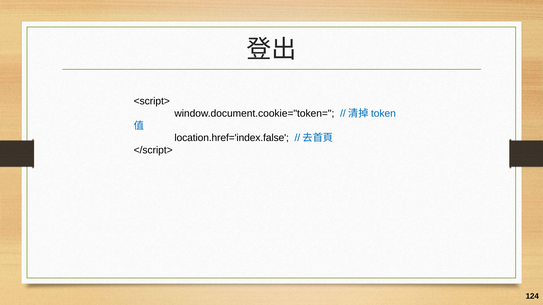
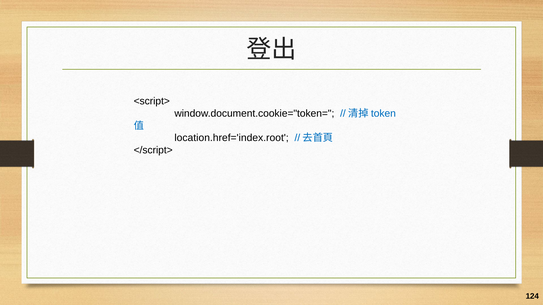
location.href='index.false: location.href='index.false -> location.href='index.root (232, 138)
